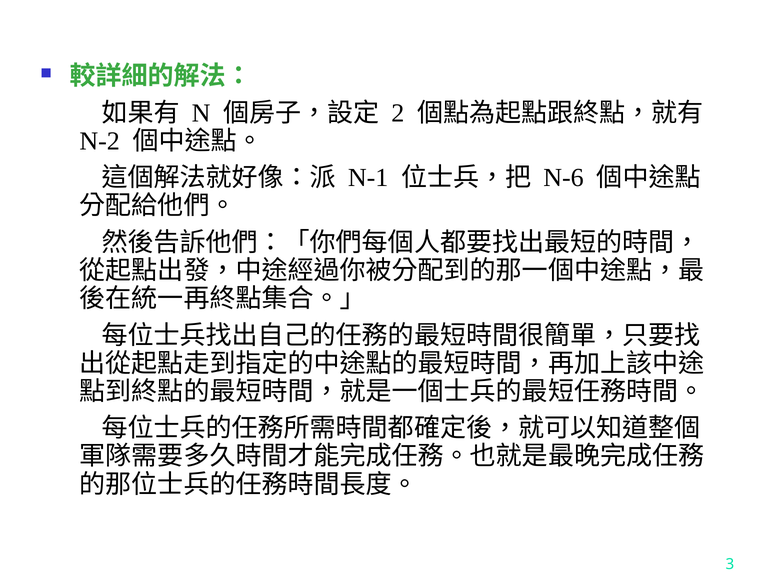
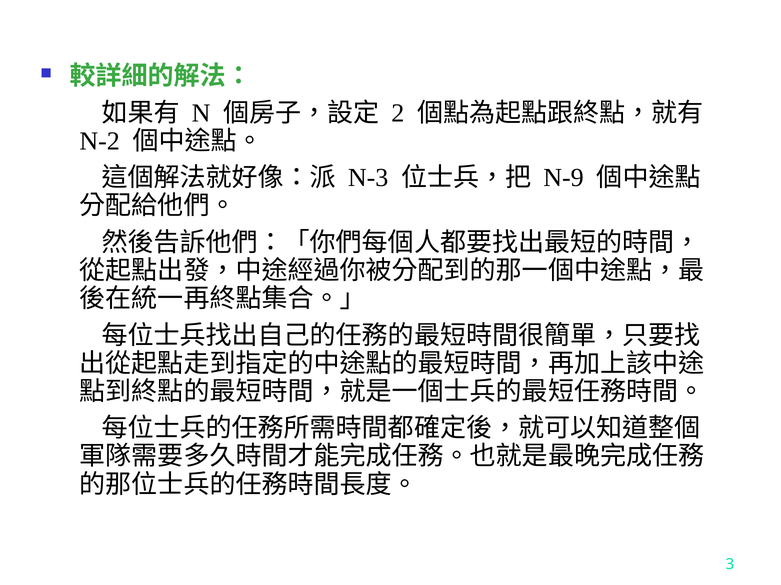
N-1: N-1 -> N-3 (368, 178)
N-6: N-6 -> N-9 (563, 178)
